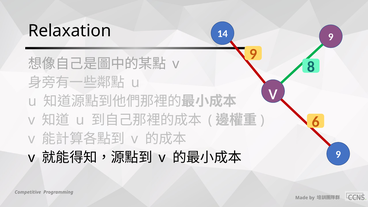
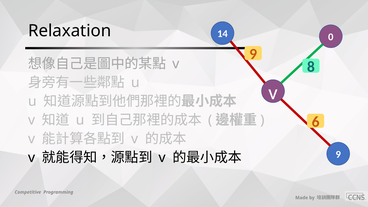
14 9: 9 -> 0 (331, 37)
